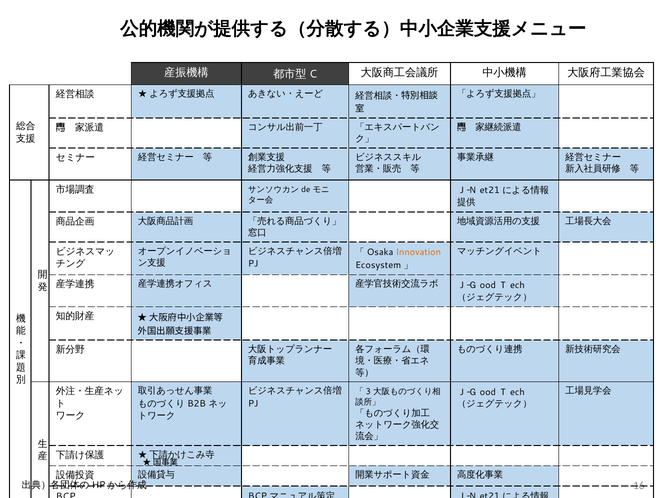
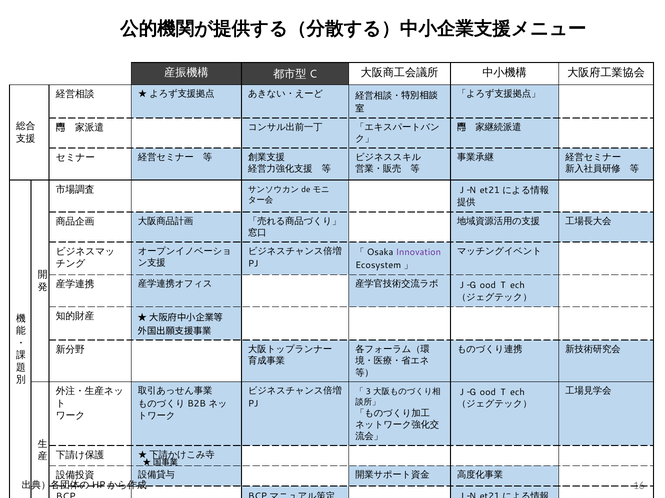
Innovation colour: orange -> purple (418, 253)
